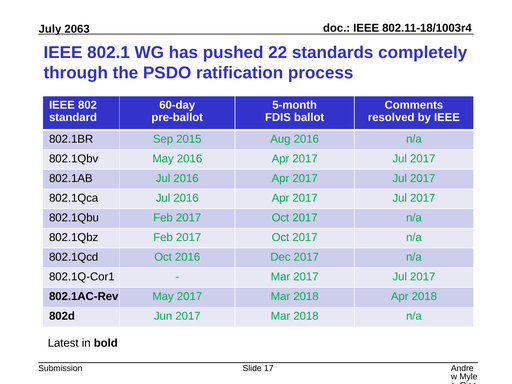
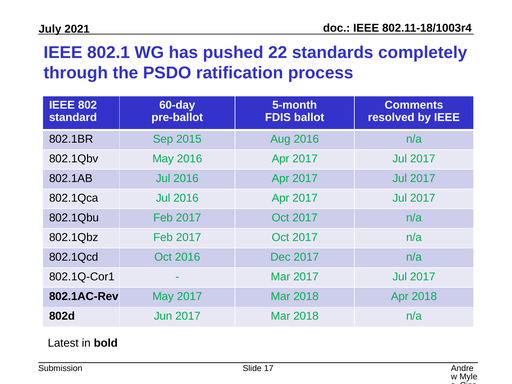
2063: 2063 -> 2021 (77, 29)
